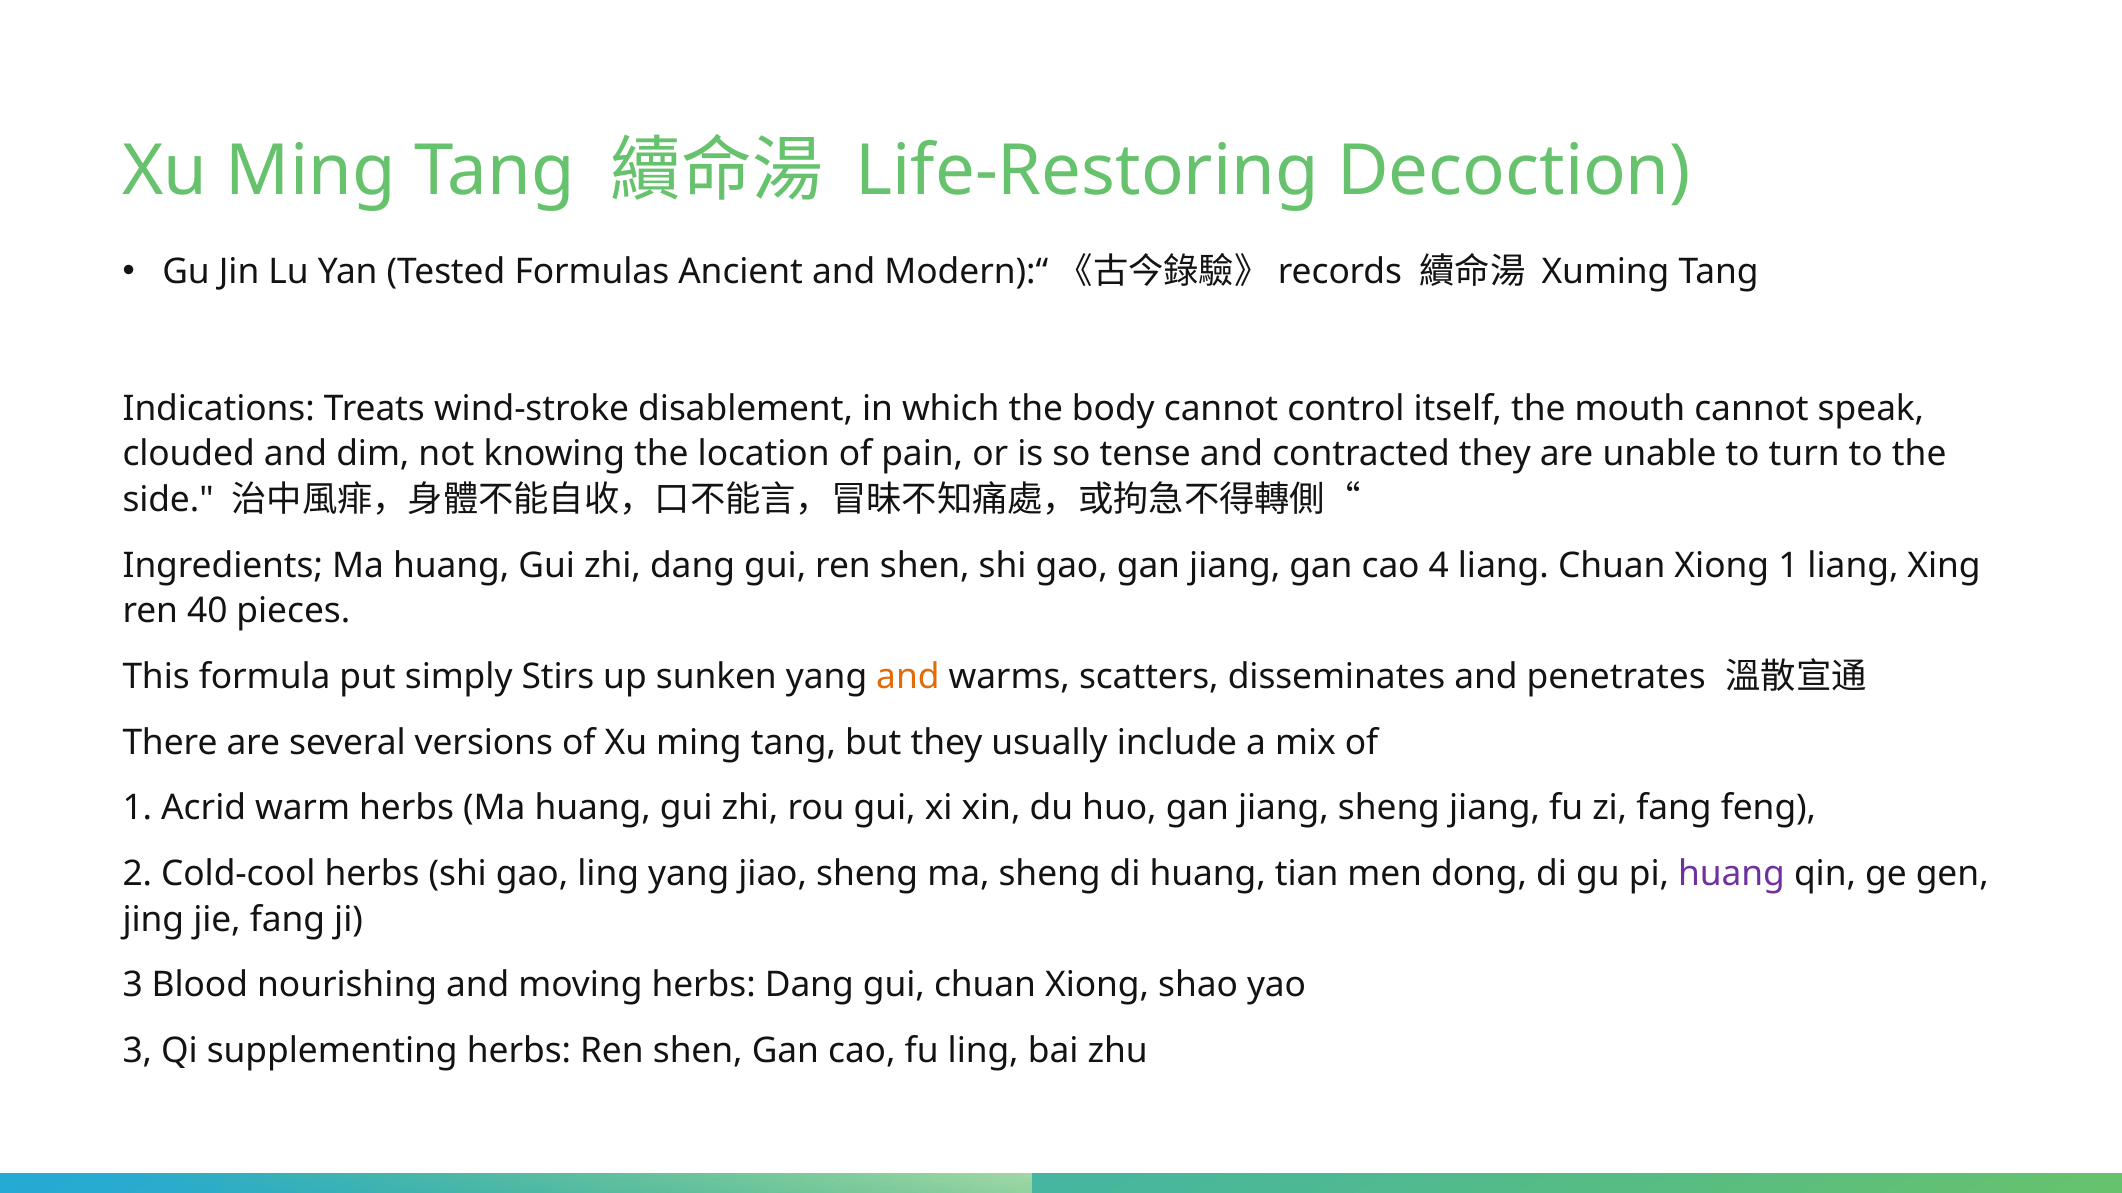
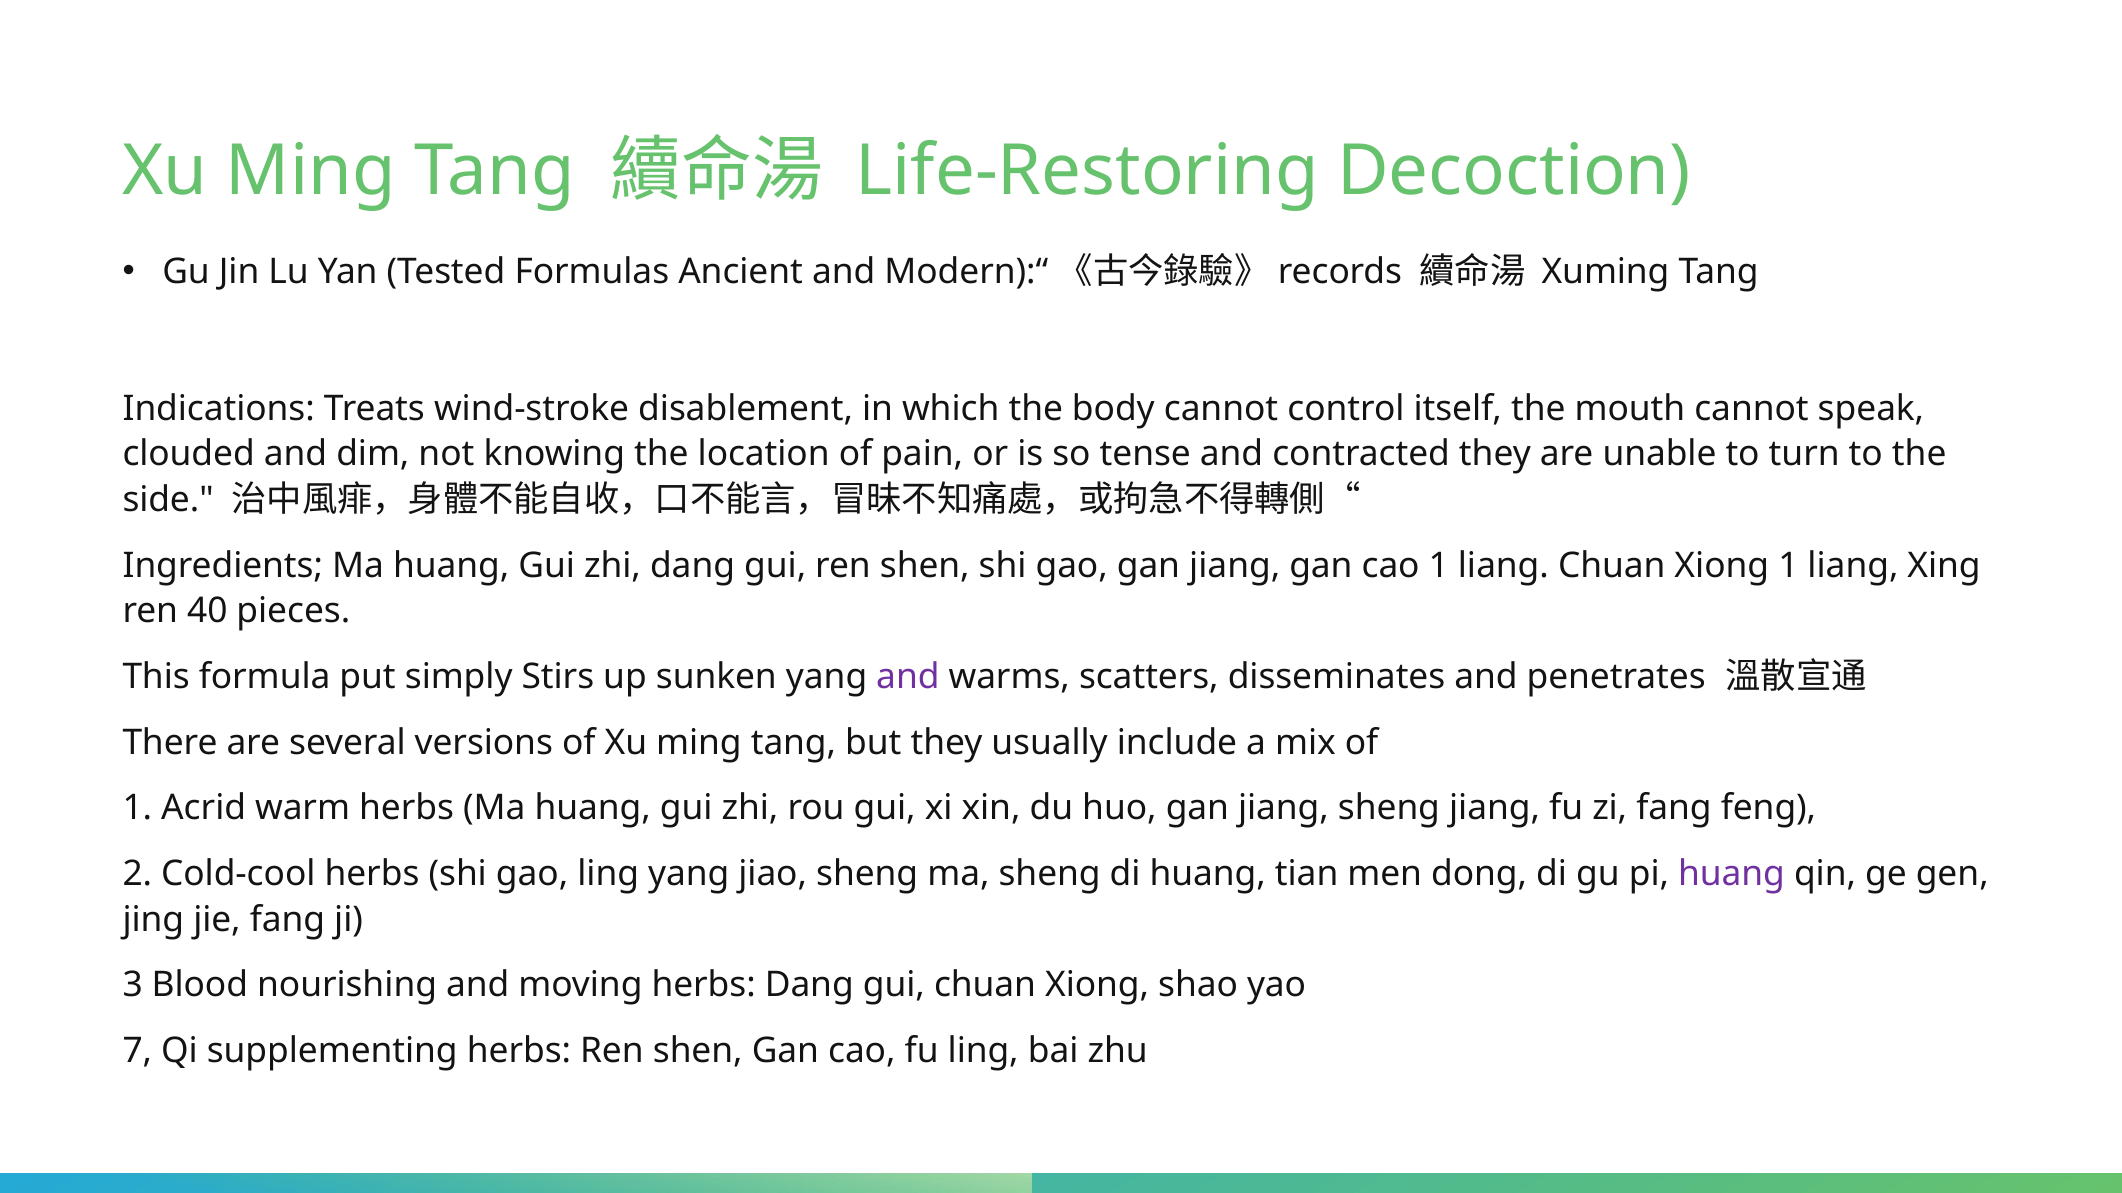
cao 4: 4 -> 1 (1439, 566)
and colour: orange -> purple (908, 677)
3: 3 -> 7 (137, 1051)
